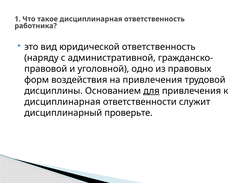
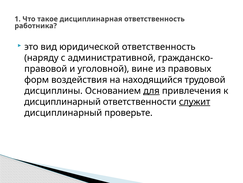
одно: одно -> вине (142, 69)
на привлечения: привлечения -> находящийся (152, 80)
дисциплинарная: дисциплинарная -> дисциплинарный (62, 101)
служит underline: none -> present (195, 101)
